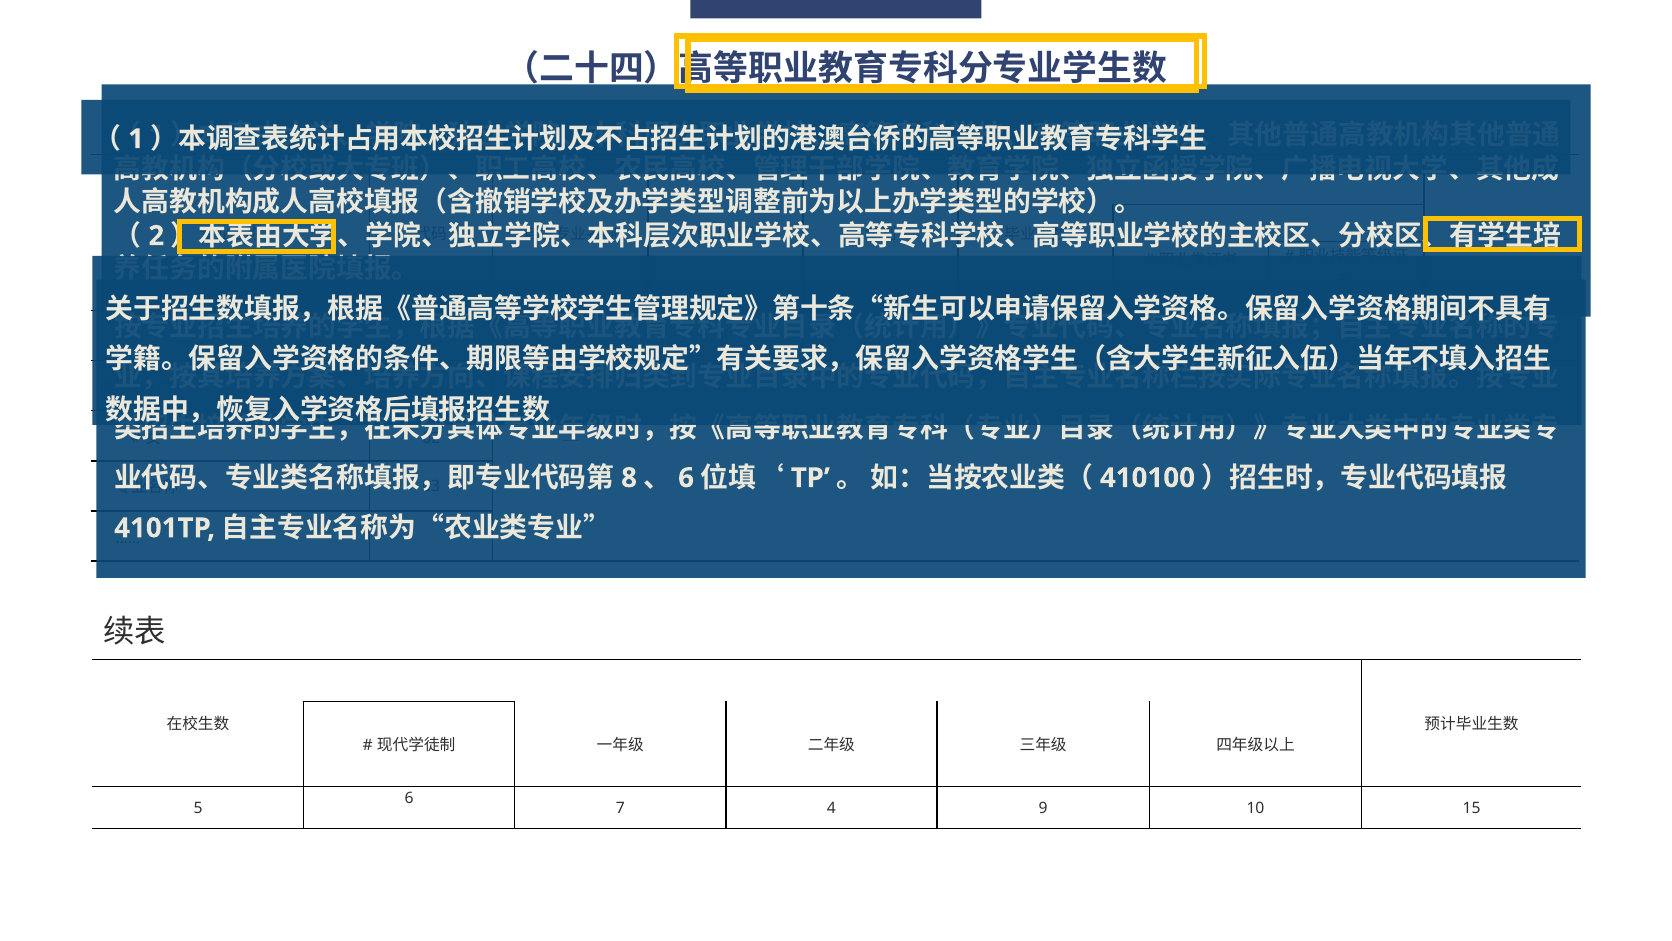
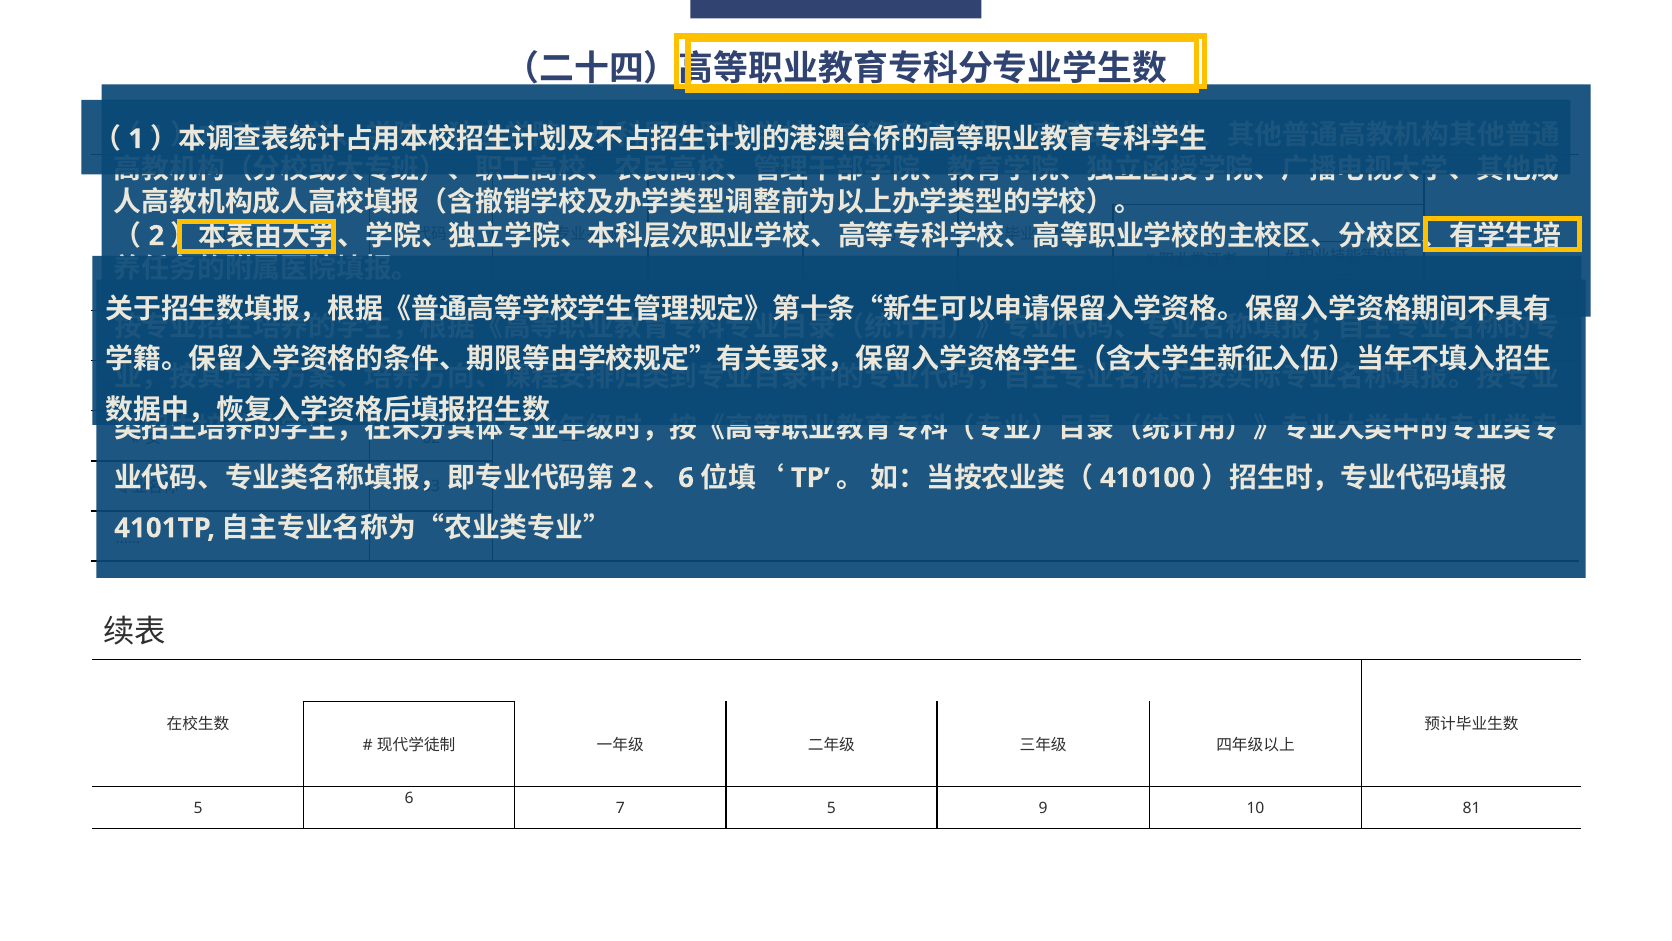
8: 8 -> 2 (629, 478)
7 4: 4 -> 5 (831, 808)
15: 15 -> 81 (1472, 808)
